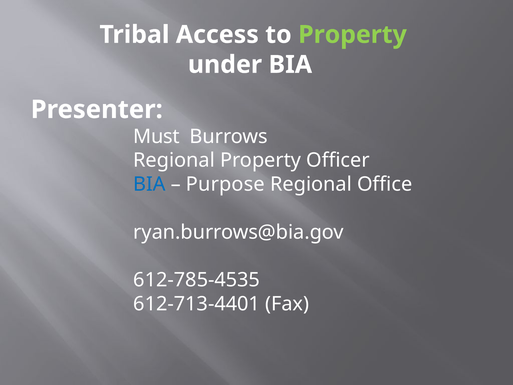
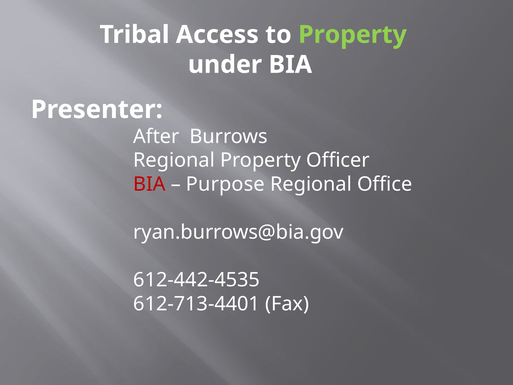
Must: Must -> After (156, 136)
BIA colour: blue -> red (150, 184)
612-785-4535: 612-785-4535 -> 612-442-4535 (197, 280)
